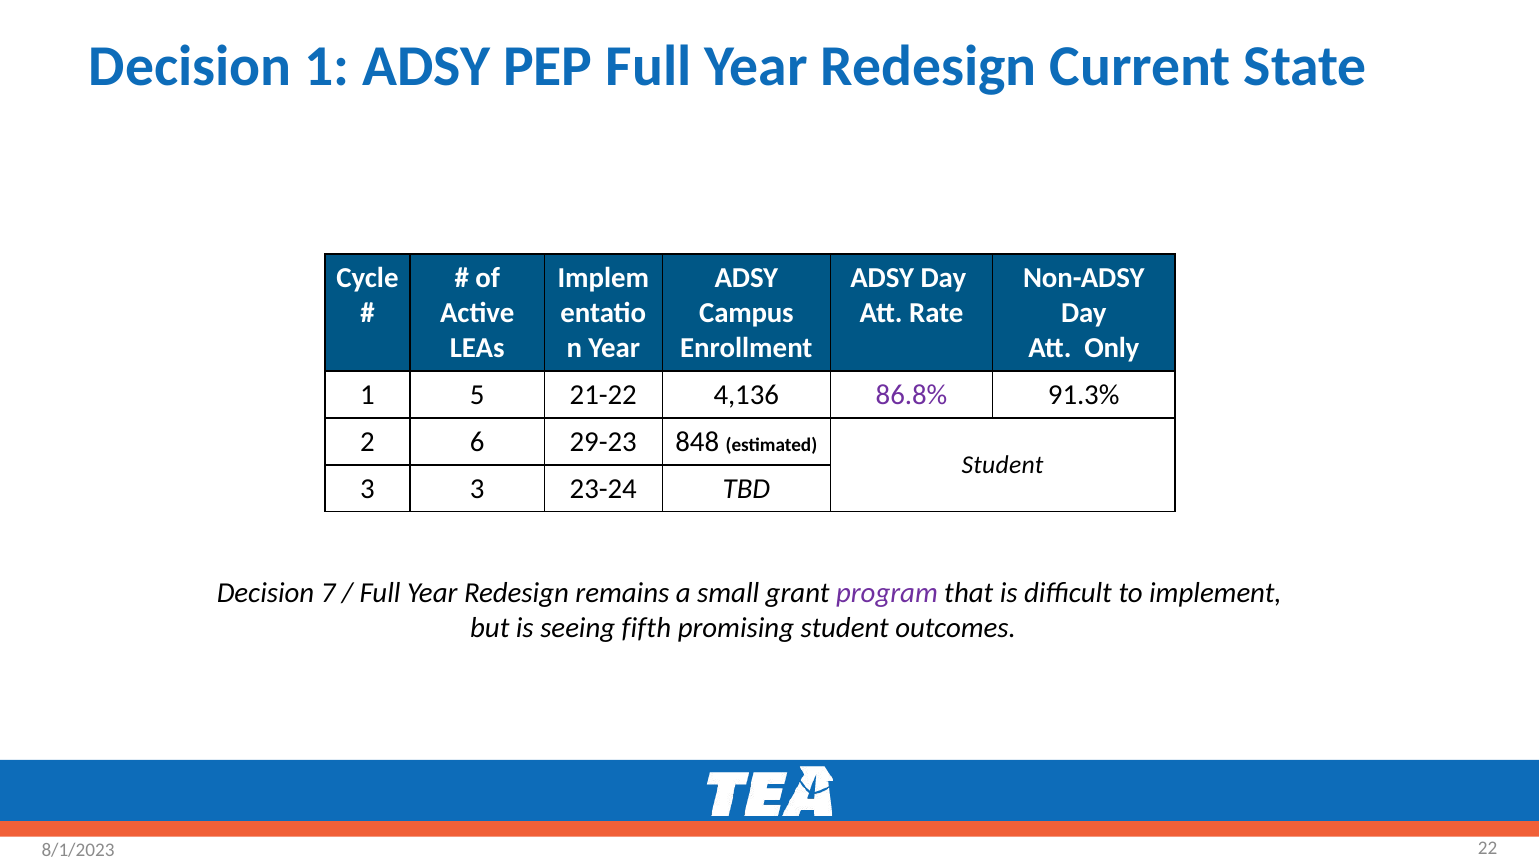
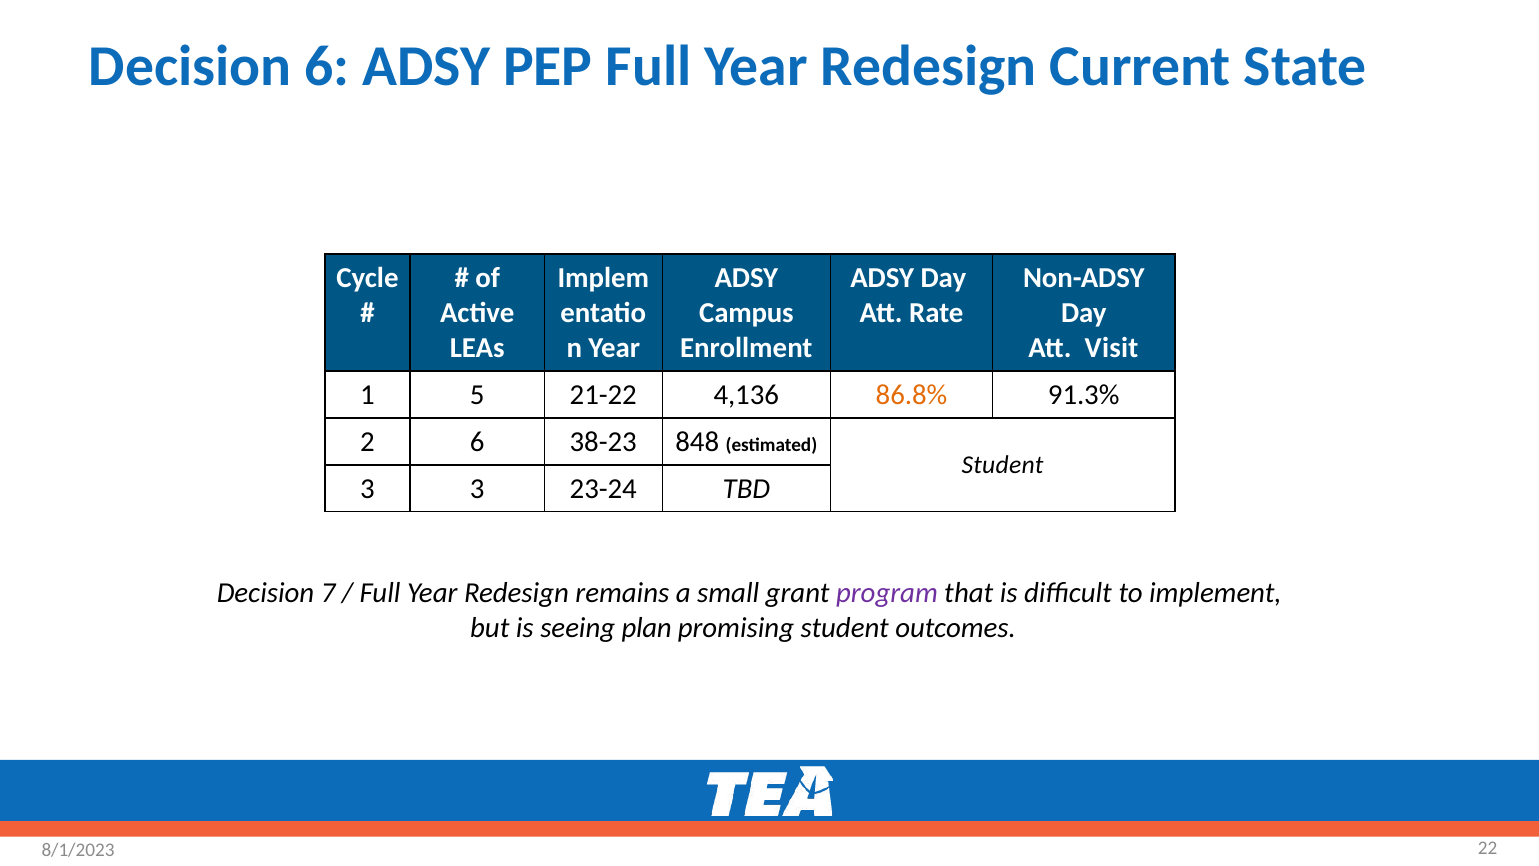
Decision 1: 1 -> 6 (327, 66)
Only: Only -> Visit (1112, 348)
86.8% colour: purple -> orange (912, 395)
29-23: 29-23 -> 38-23 (603, 442)
fifth: fifth -> plan (647, 627)
